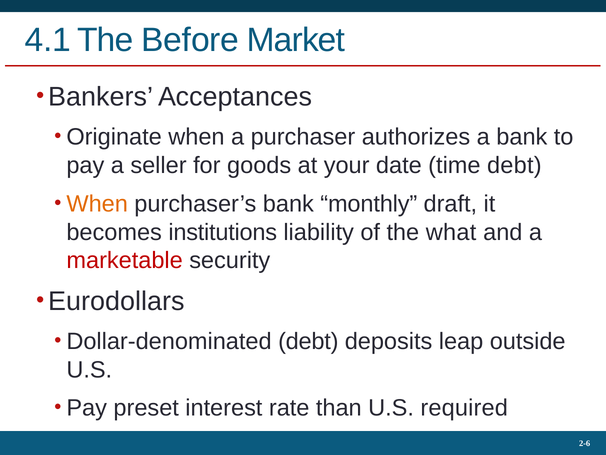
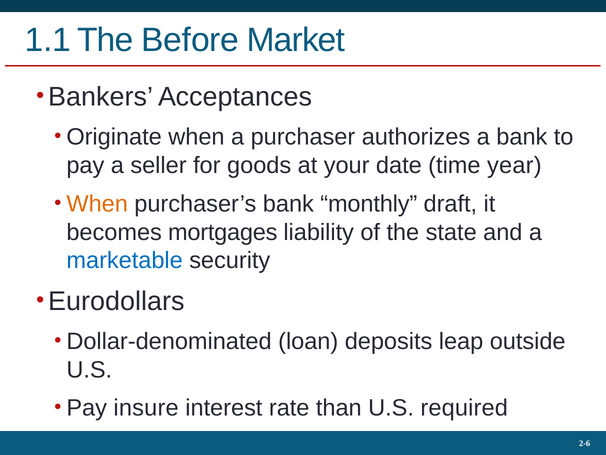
4.1: 4.1 -> 1.1 (48, 40)
time debt: debt -> year (514, 165)
institutions: institutions -> mortgages (223, 232)
what: what -> state (451, 232)
marketable colour: red -> blue (125, 260)
Dollar-denominated debt: debt -> loan (308, 341)
preset: preset -> insure (146, 408)
